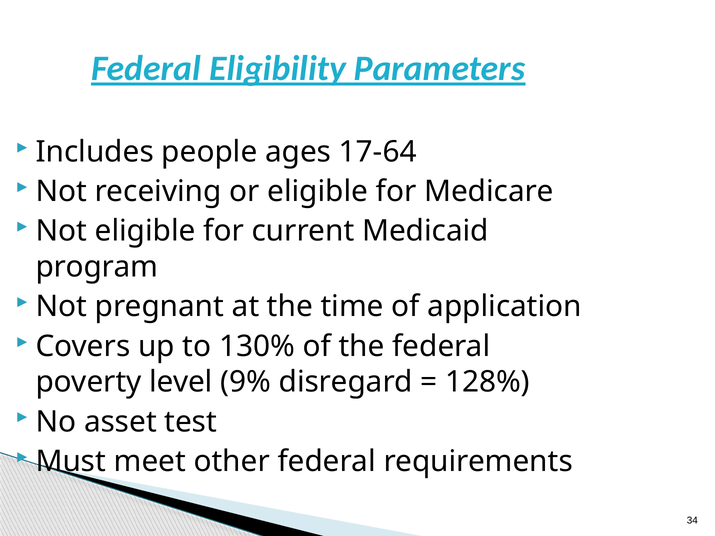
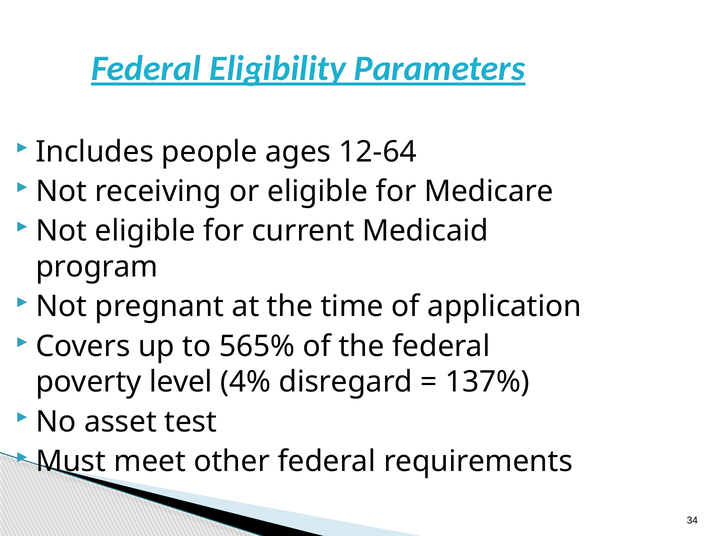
17-64: 17-64 -> 12-64 (378, 152)
130%: 130% -> 565% (257, 346)
9%: 9% -> 4% (246, 382)
128%: 128% -> 137% (487, 382)
